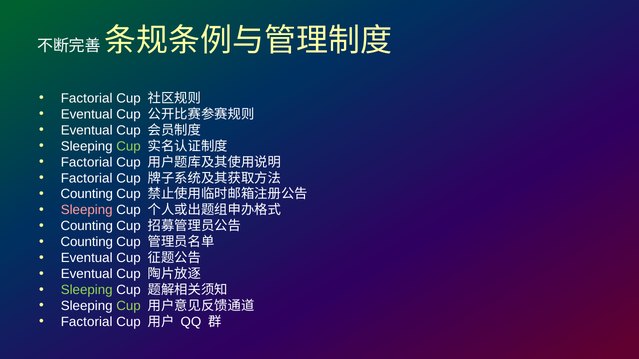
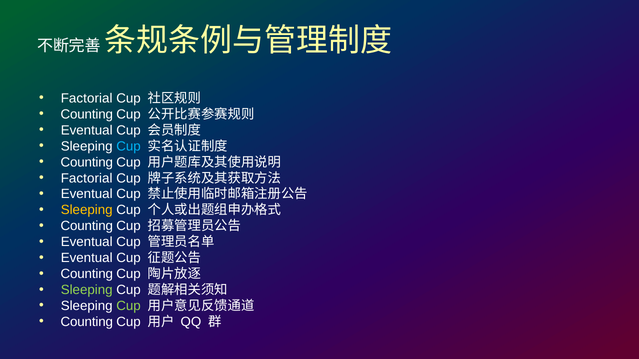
Eventual: Eventual -> Counting (87, 114)
Cup colour: light green -> light blue (129, 146)
Factorial: Factorial -> Counting (87, 162)
Counting: Counting -> Eventual (87, 194)
Sleeping colour: pink -> yellow (87, 210)
Counting: Counting -> Eventual (87, 242)
Eventual: Eventual -> Counting (87, 274)
Factorial: Factorial -> Counting (87, 322)
